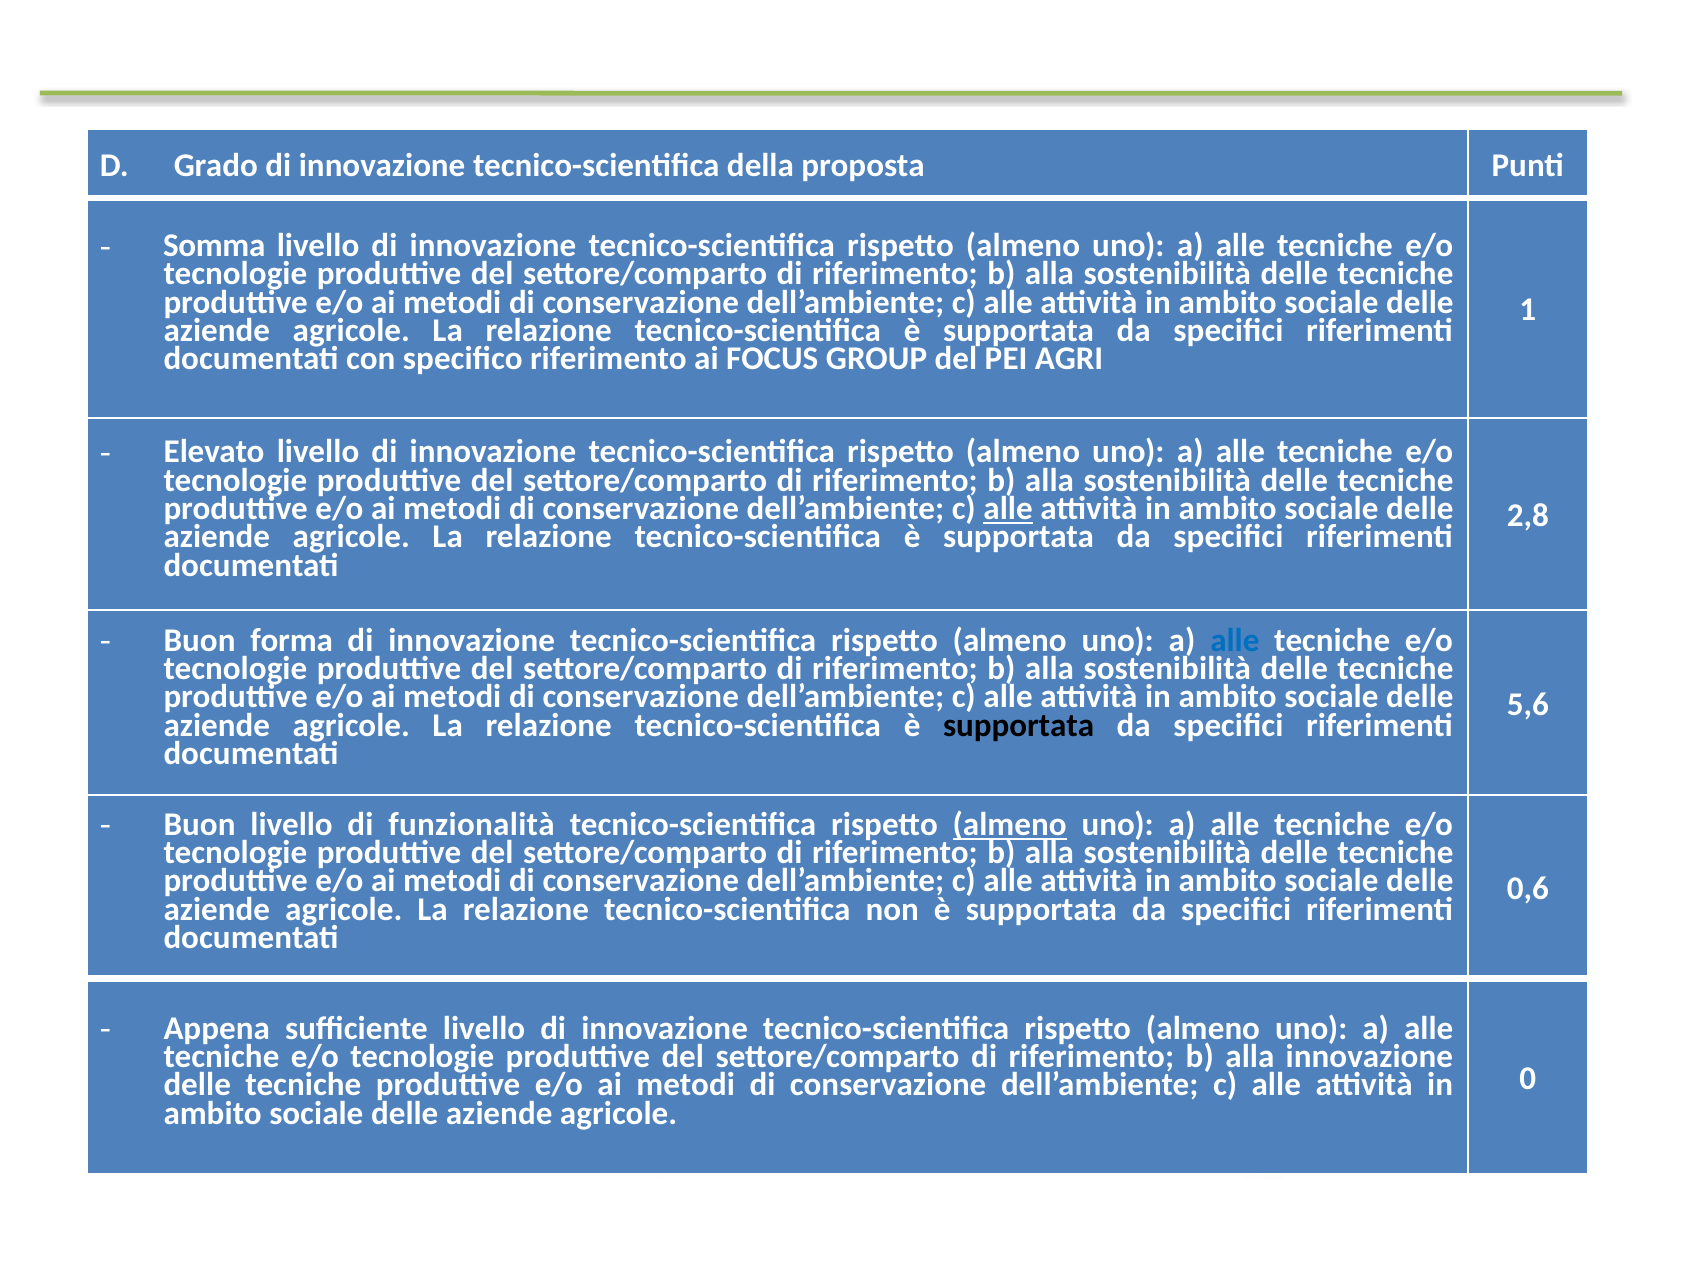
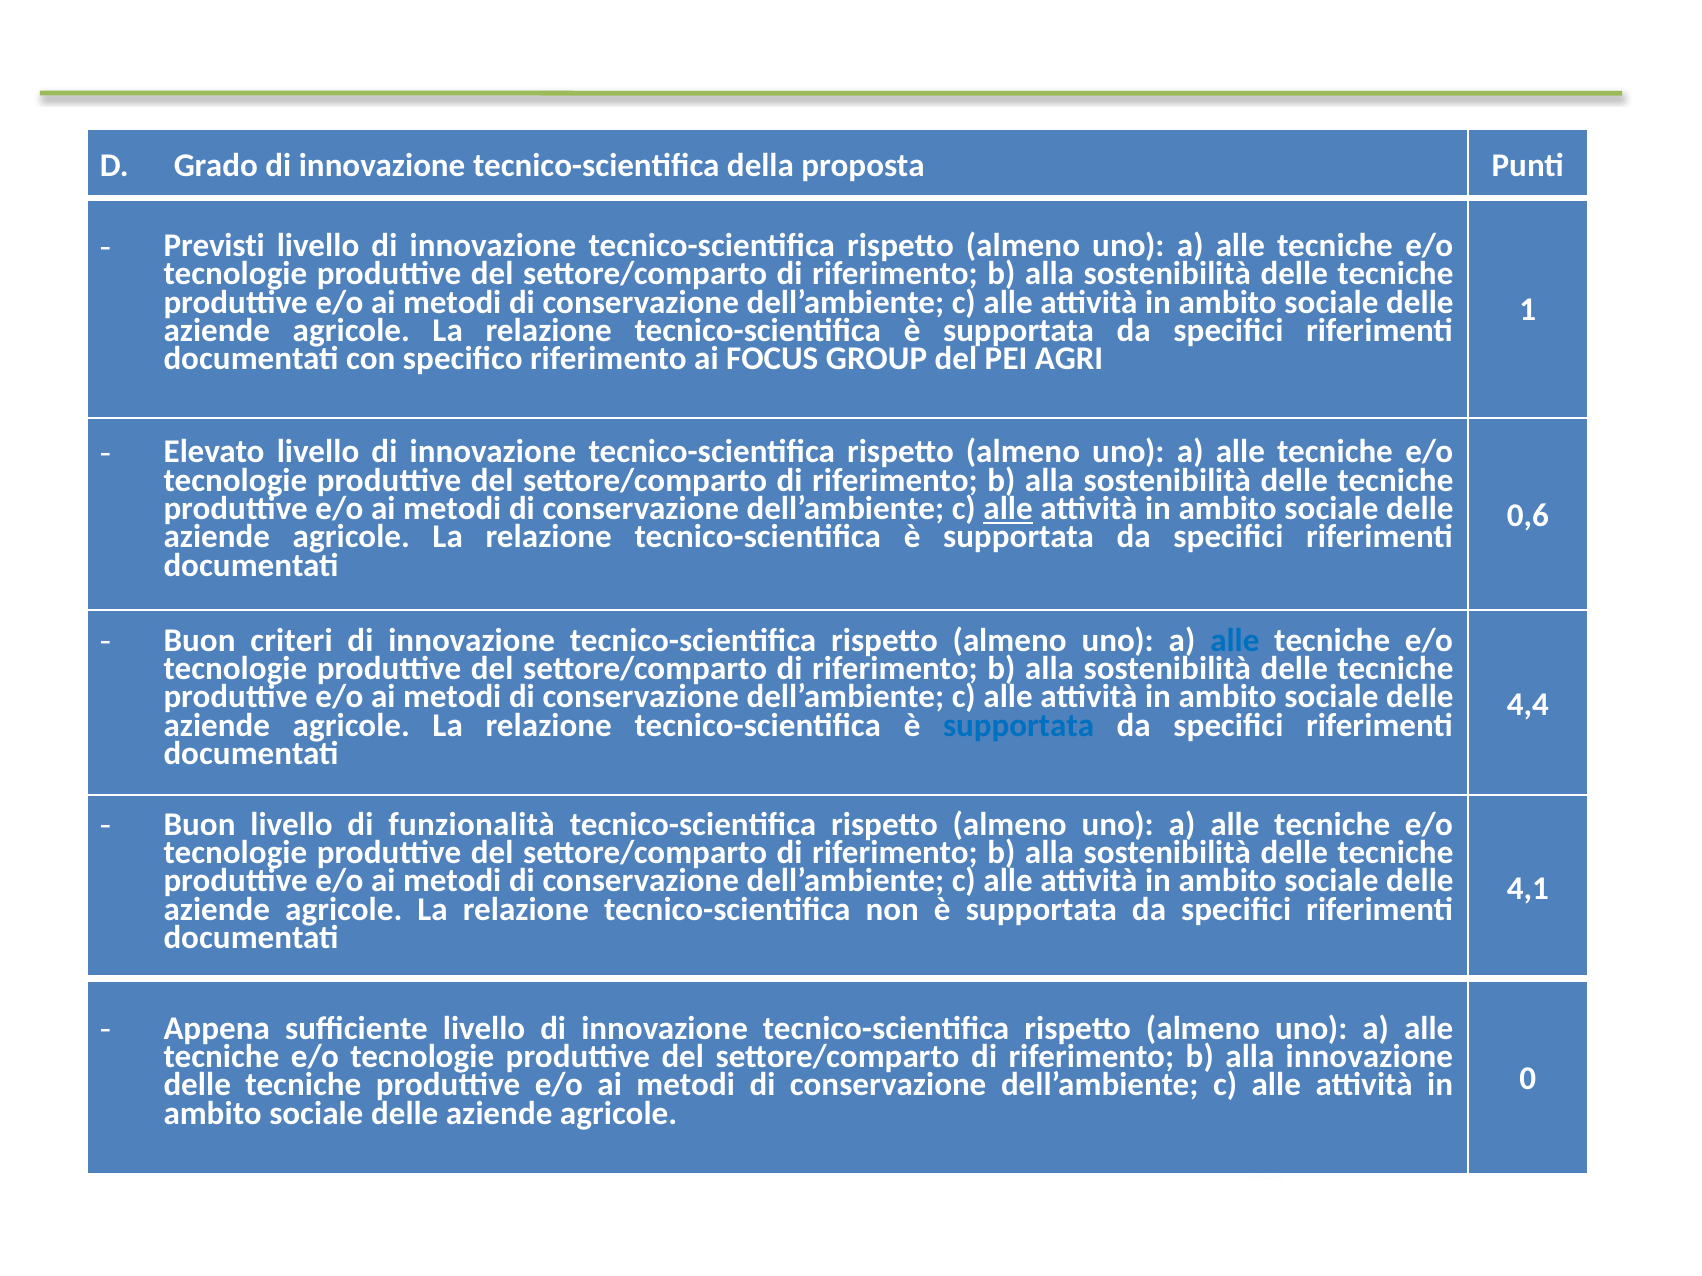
Somma: Somma -> Previsti (214, 246)
2,8: 2,8 -> 0,6 (1528, 516)
forma: forma -> criteri (291, 641)
5,6: 5,6 -> 4,4 (1528, 705)
supportata colour: black -> blue (1019, 726)
almeno underline: present -> none (1010, 825)
0,6: 0,6 -> 4,1 (1528, 889)
